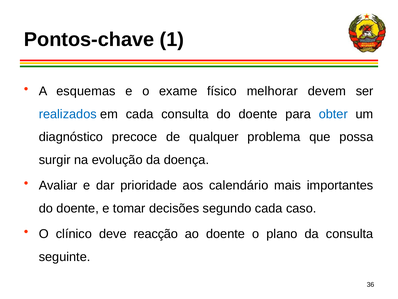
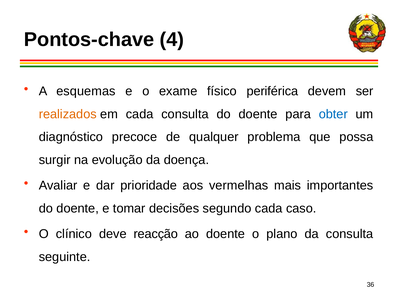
1: 1 -> 4 (172, 40)
melhorar: melhorar -> periférica (272, 91)
realizados colour: blue -> orange (68, 114)
calendário: calendário -> vermelhas (239, 185)
